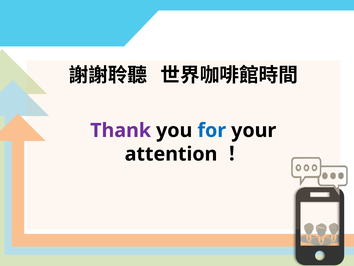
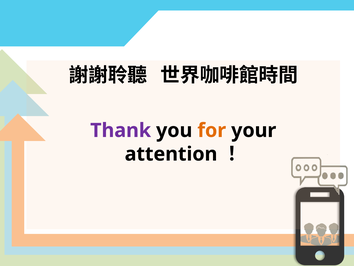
for colour: blue -> orange (212, 130)
